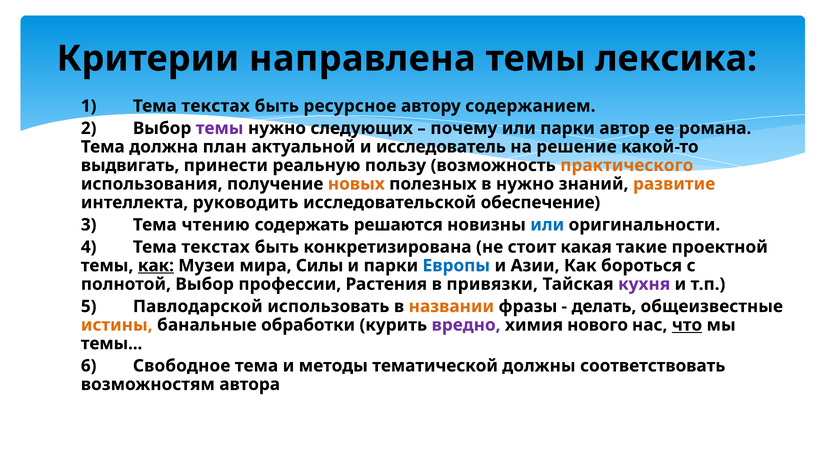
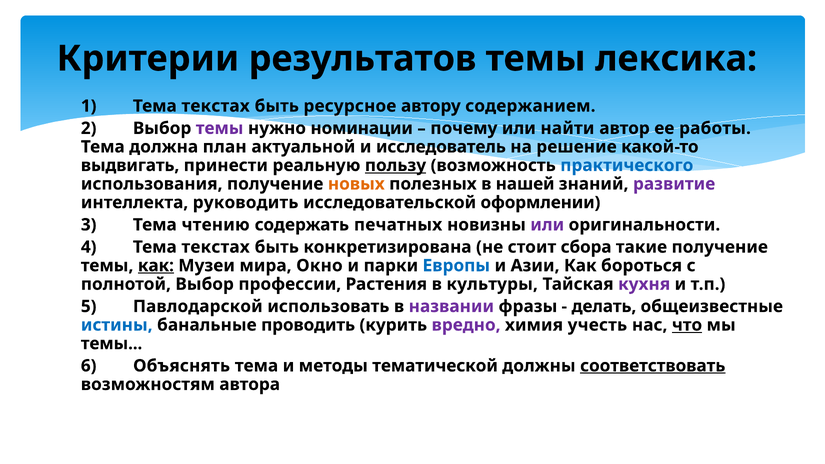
направлена: направлена -> результатов (363, 59)
следующих: следующих -> номинации (362, 128)
или парки: парки -> найти (567, 128)
романа: романа -> работы (715, 128)
пользу underline: none -> present (395, 165)
практического colour: orange -> blue (627, 165)
в нужно: нужно -> нашей (525, 184)
развитие colour: orange -> purple (674, 184)
обеспечение: обеспечение -> оформлении (540, 203)
решаются: решаются -> печатных (398, 225)
или colour: blue -> purple (547, 225)
какая: какая -> сбора (586, 247)
такие проектной: проектной -> получение (720, 247)
Силы: Силы -> Окно (319, 266)
привязки: привязки -> культуры (492, 284)
названии colour: orange -> purple (451, 306)
истины colour: orange -> blue (117, 325)
обработки: обработки -> проводить (308, 325)
нового: нового -> учесть (597, 325)
Свободное: Свободное -> Объяснять (182, 366)
соответствовать underline: none -> present (653, 366)
